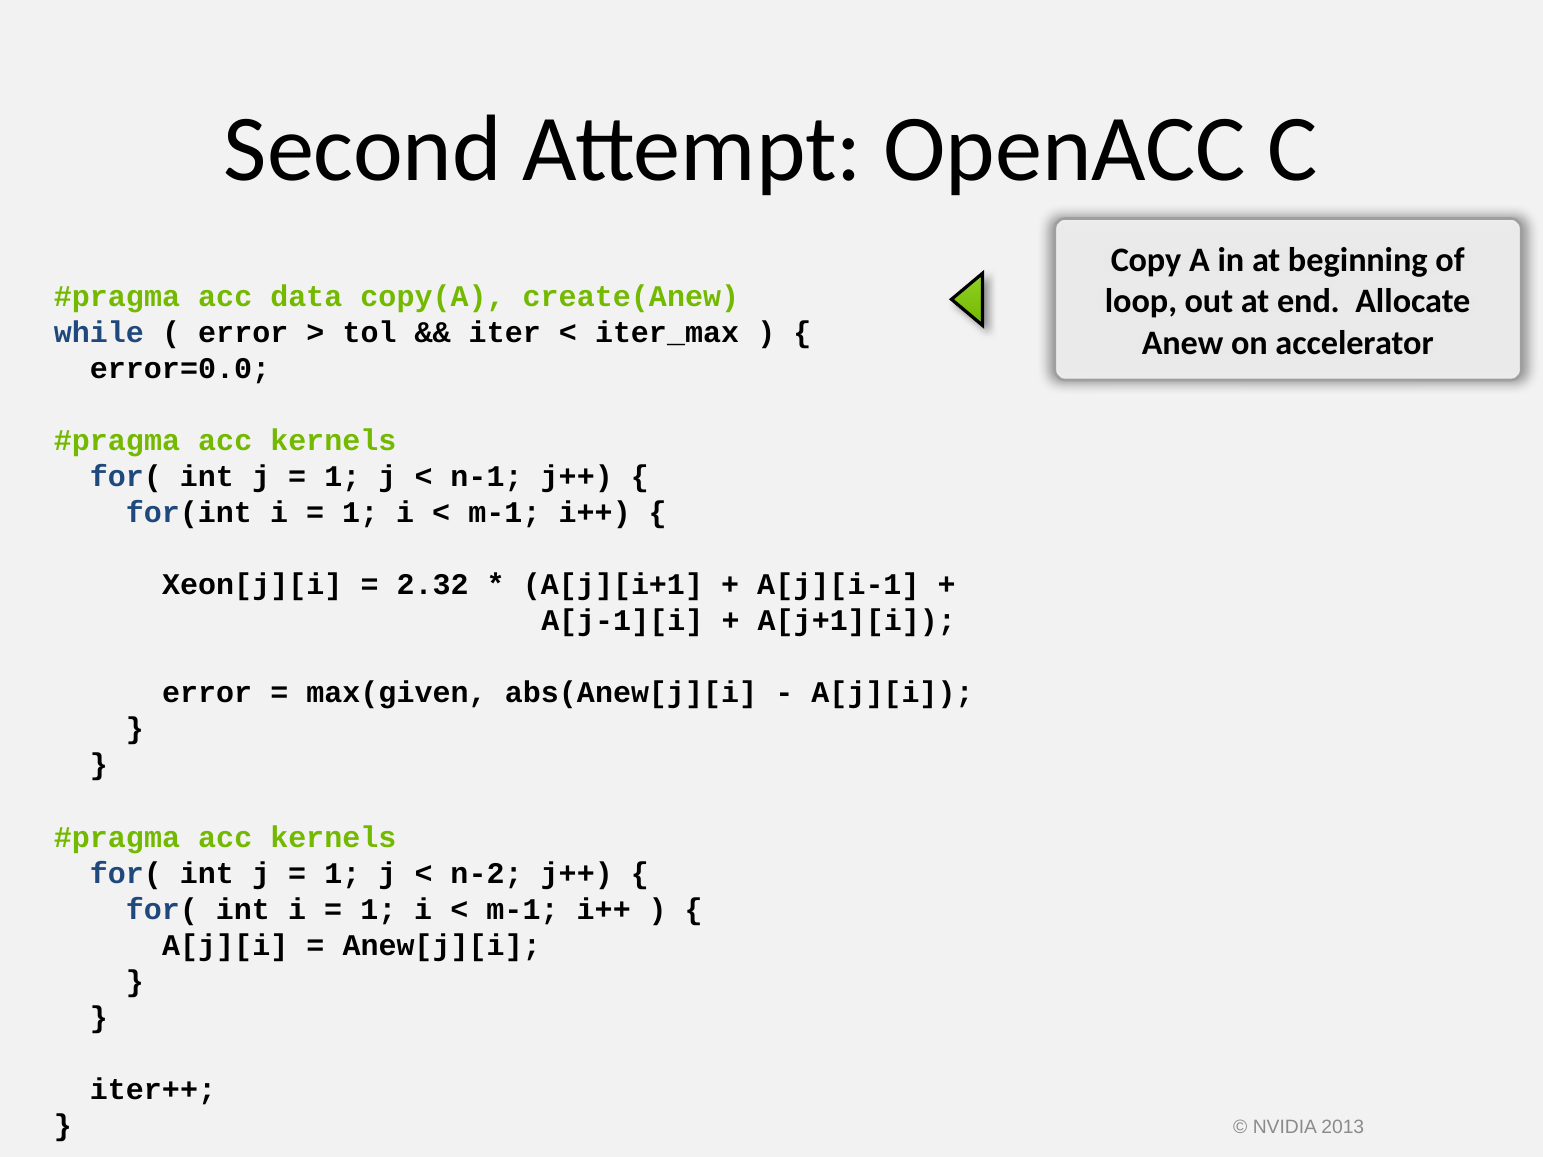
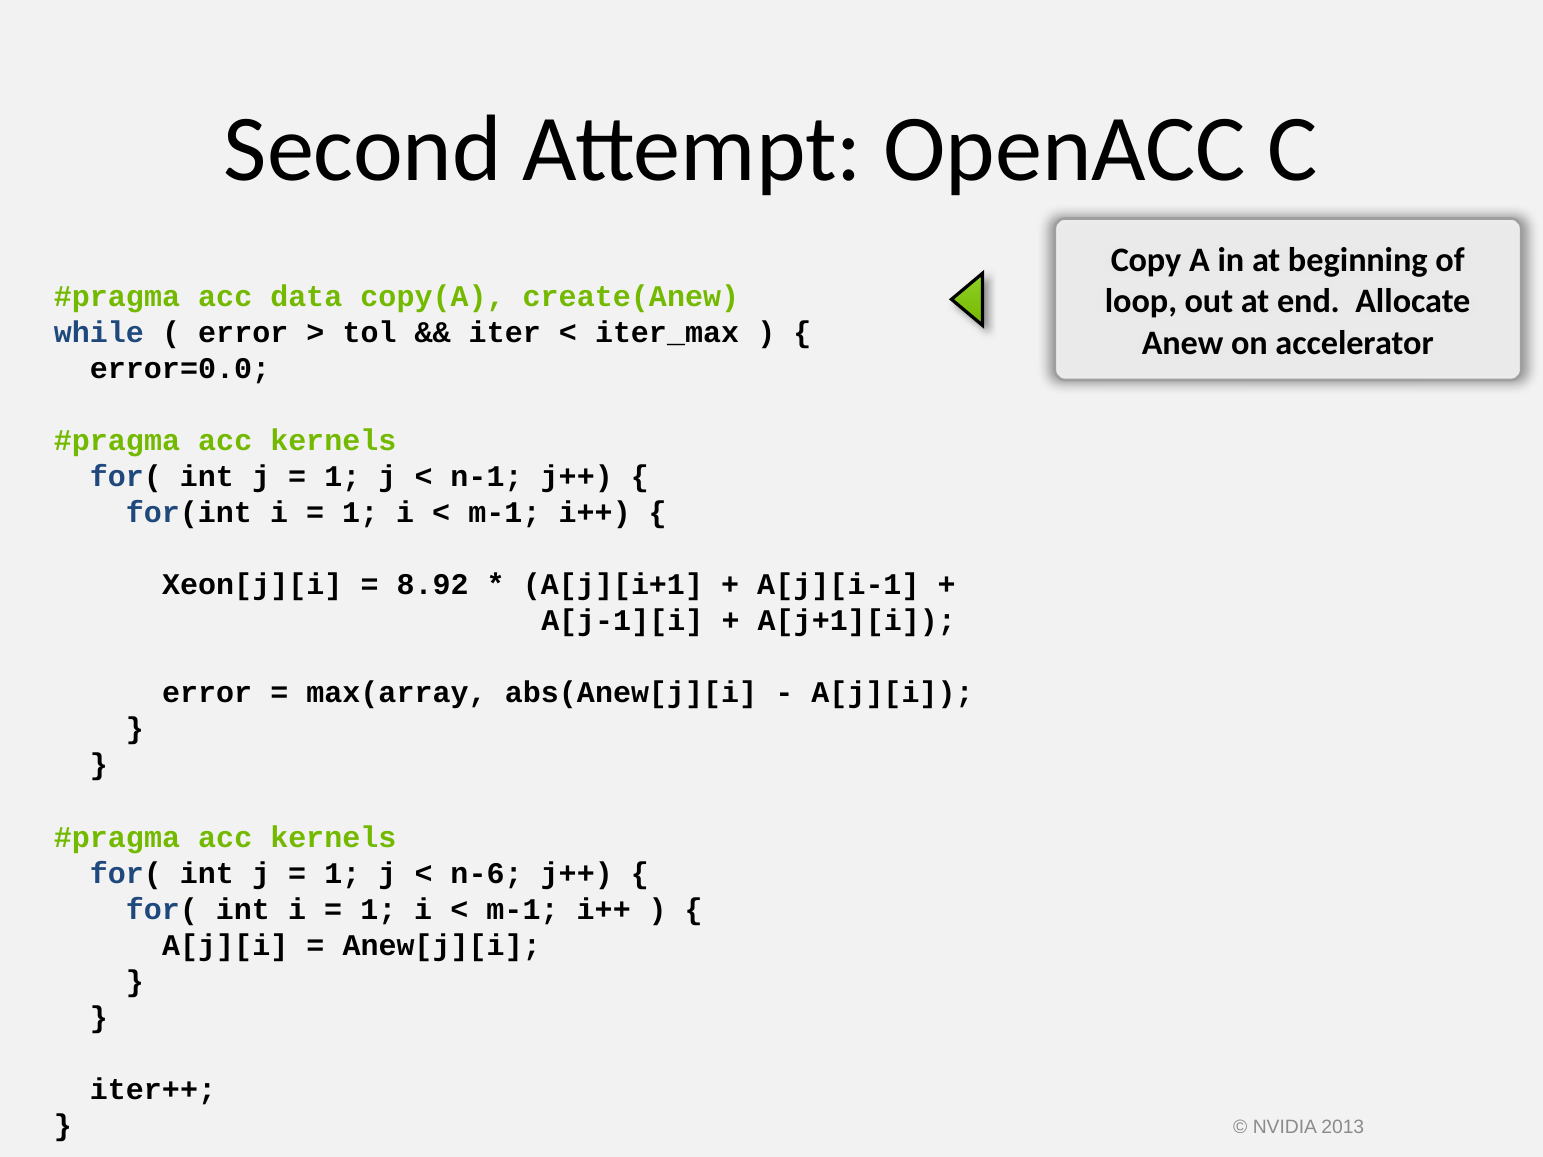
2.32: 2.32 -> 8.92 (433, 585)
max(given: max(given -> max(array (396, 693)
n-2: n-2 -> n-6 (487, 873)
